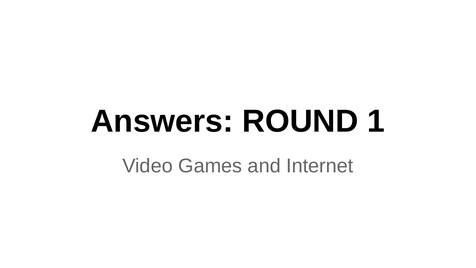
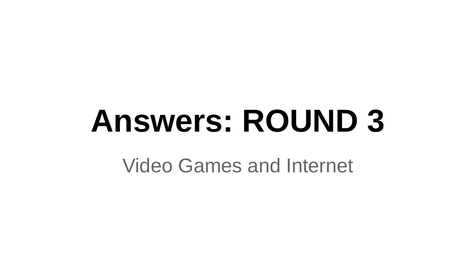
1: 1 -> 3 (376, 121)
